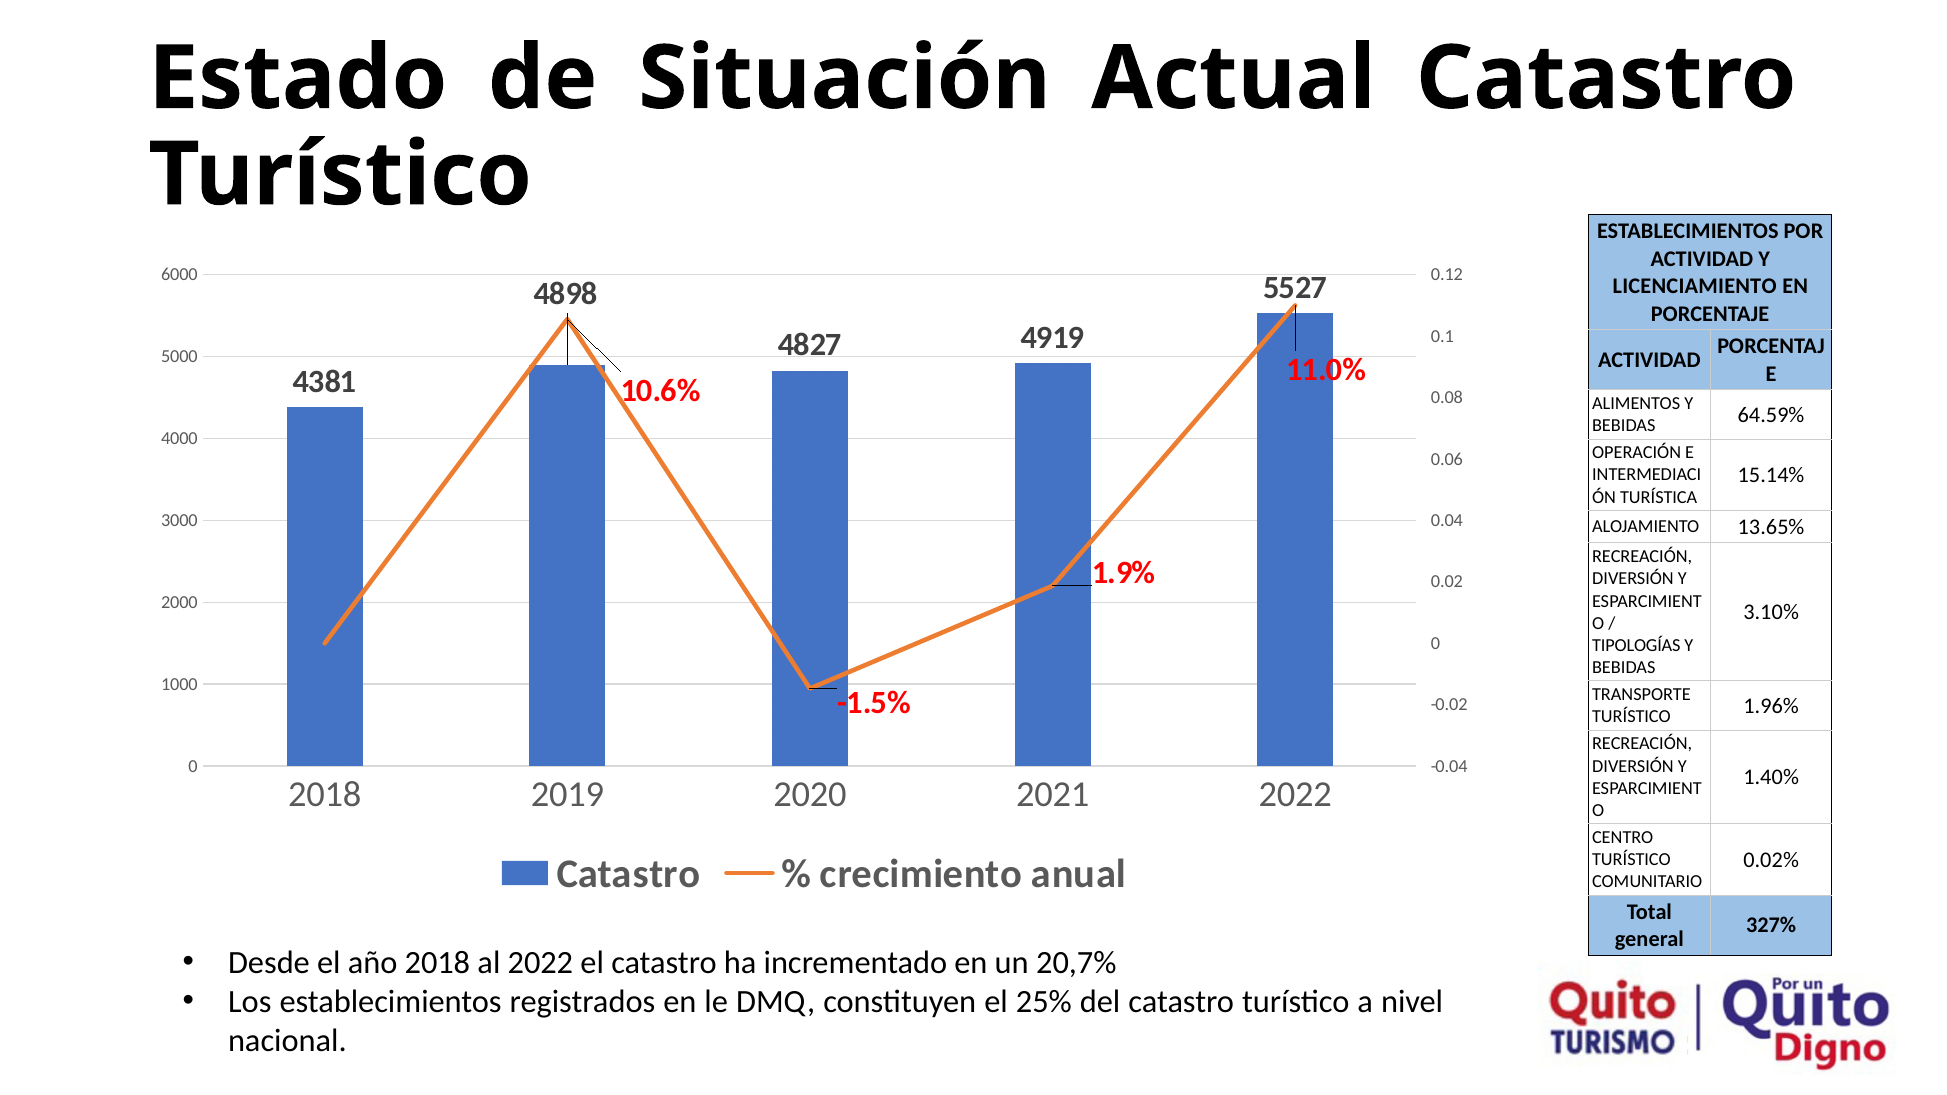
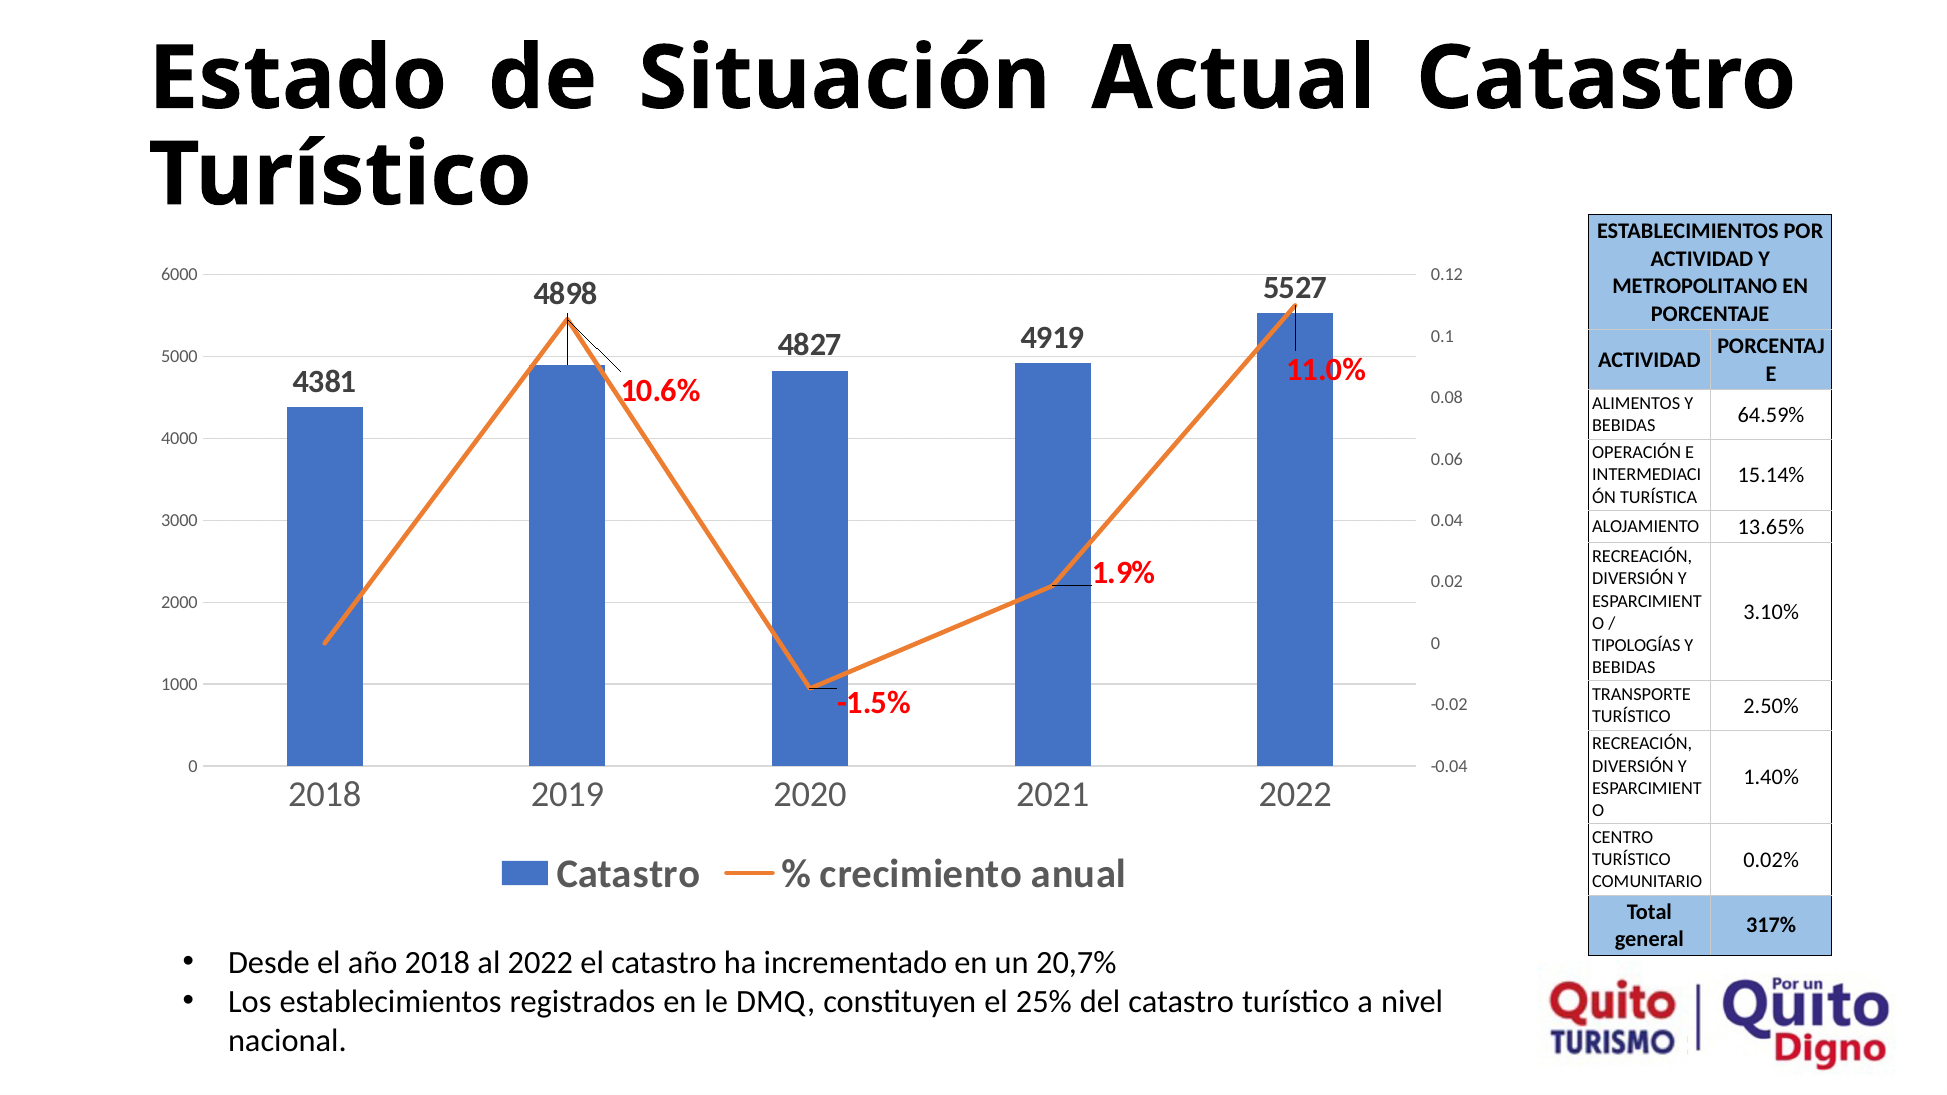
LICENCIAMIENTO: LICENCIAMIENTO -> METROPOLITANO (1695, 286)
1.96%: 1.96% -> 2.50% (1771, 706)
327%: 327% -> 317% (1771, 926)
